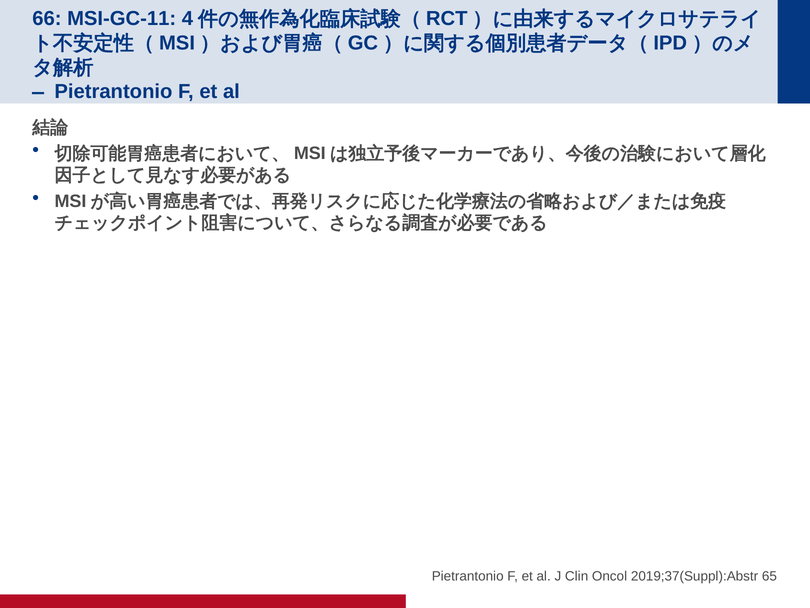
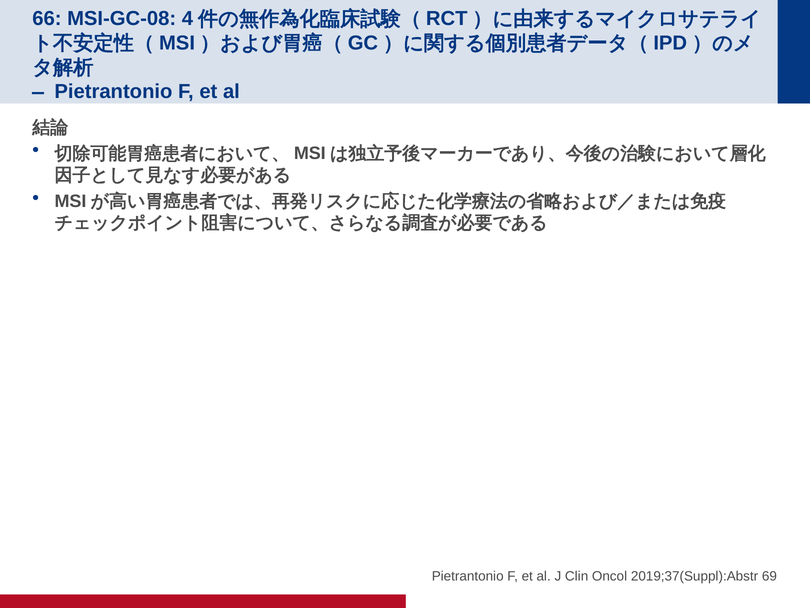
MSI-GC-11: MSI-GC-11 -> MSI-GC-08 (122, 19)
65: 65 -> 69 (769, 576)
